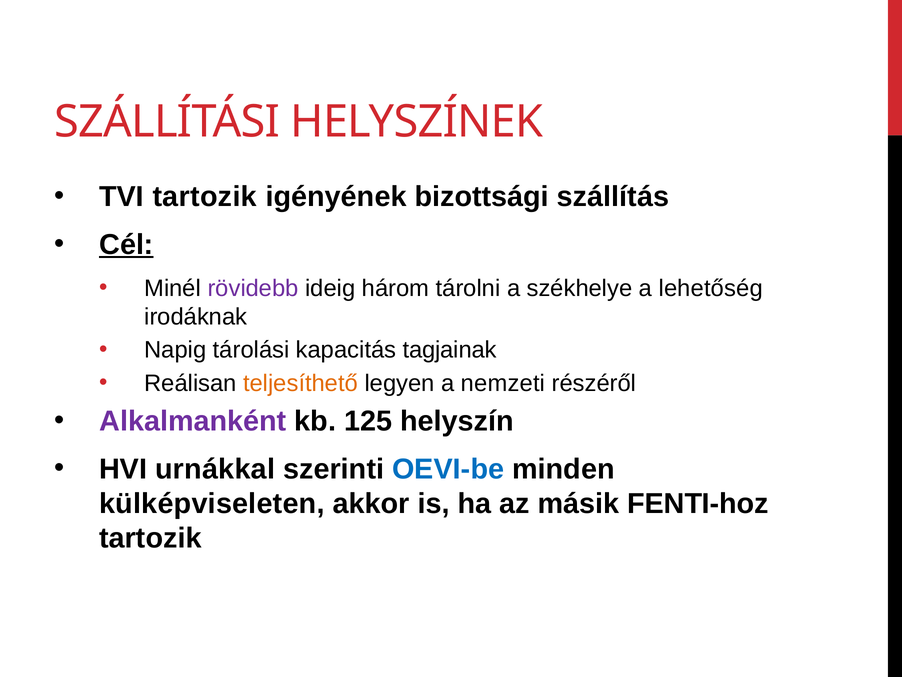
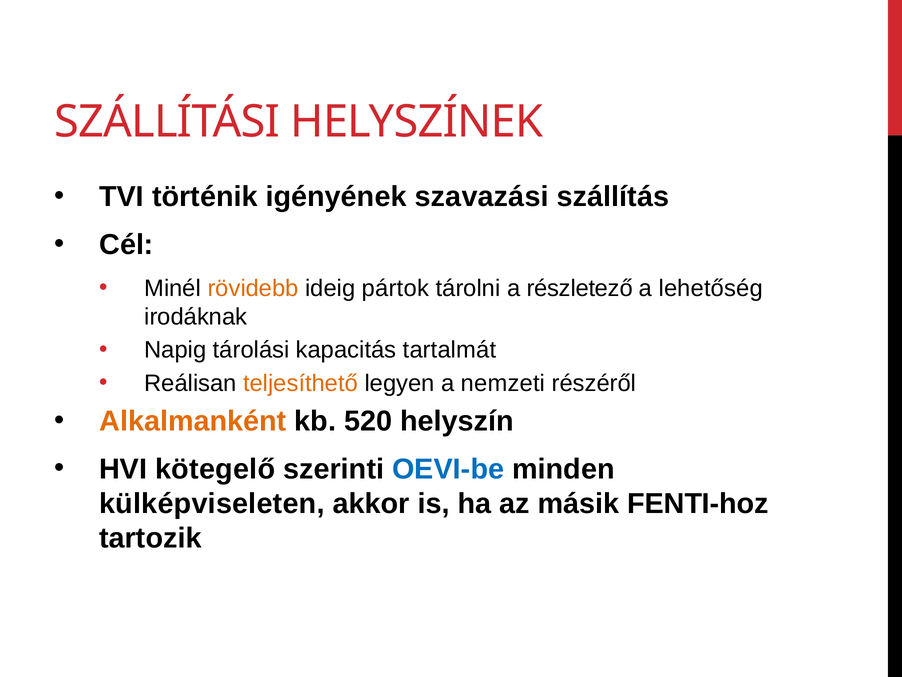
TVI tartozik: tartozik -> történik (205, 197)
bizottsági: bizottsági -> szavazási (482, 197)
Cél underline: present -> none (126, 245)
rövidebb colour: purple -> orange (253, 288)
három: három -> pártok (395, 288)
székhelye: székhelye -> részletező (580, 288)
tagjainak: tagjainak -> tartalmát (450, 350)
Alkalmanként colour: purple -> orange (193, 421)
125: 125 -> 520 (368, 421)
urnákkal: urnákkal -> kötegelő (215, 469)
